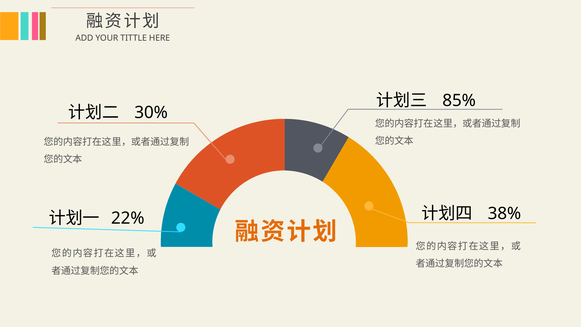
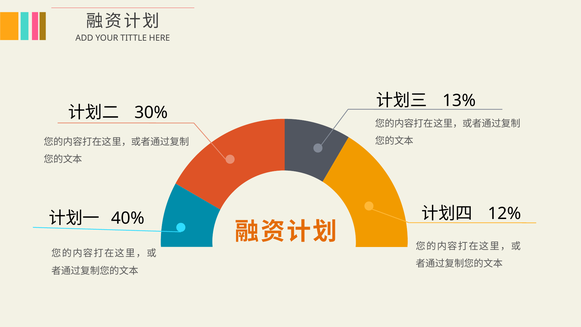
85%: 85% -> 13% (459, 100)
38%: 38% -> 12% (505, 214)
22%: 22% -> 40% (128, 218)
